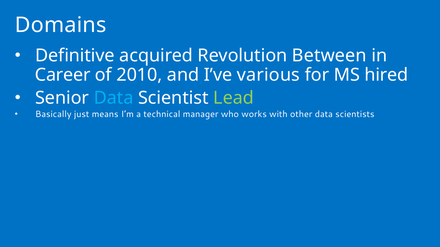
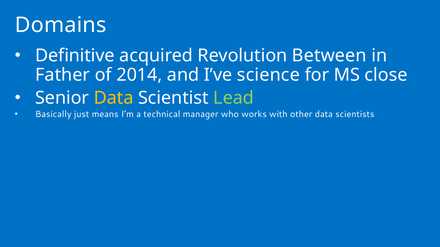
Career: Career -> Father (63, 75)
2010: 2010 -> 2014 (139, 75)
various: various -> science (268, 75)
hired: hired -> close (386, 75)
Data colour: light blue -> yellow (114, 98)
